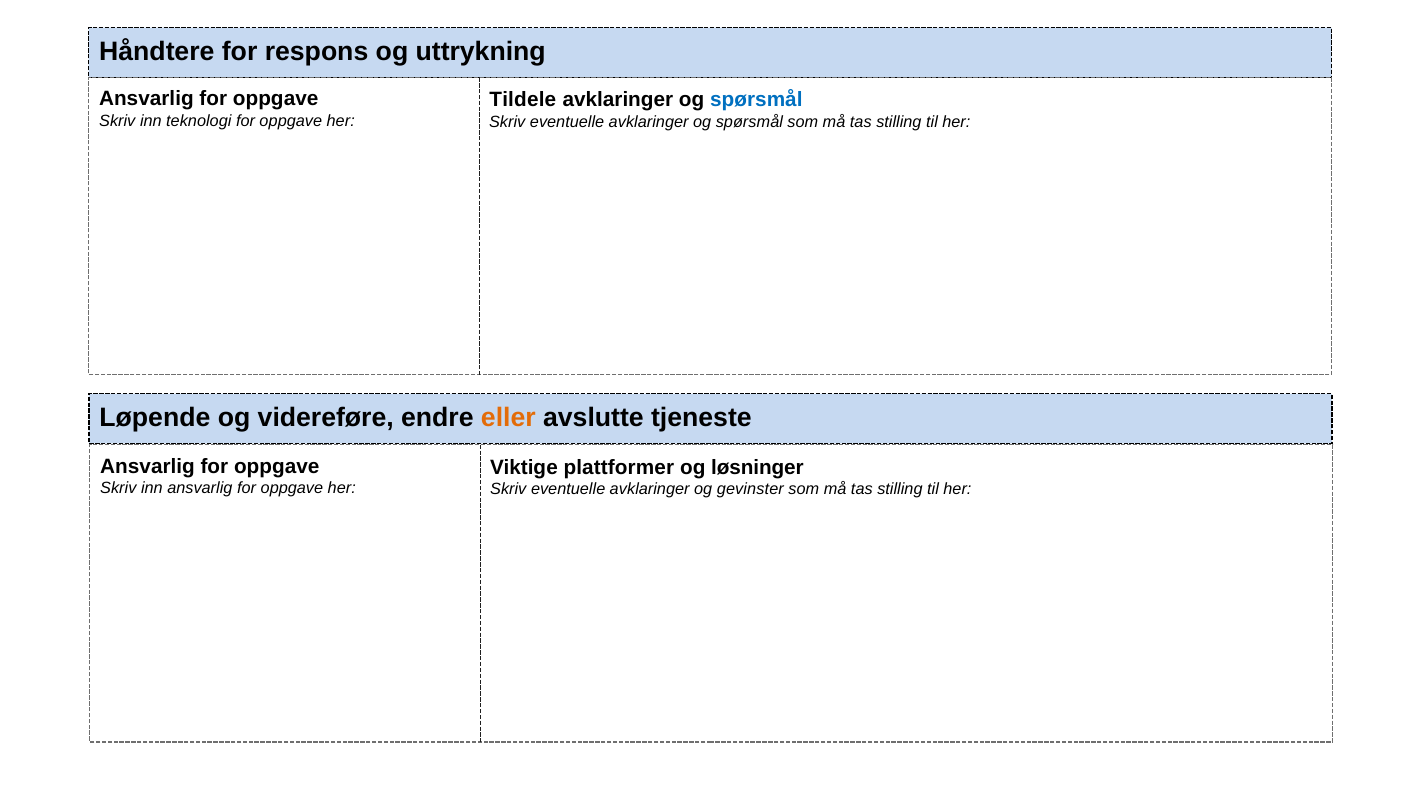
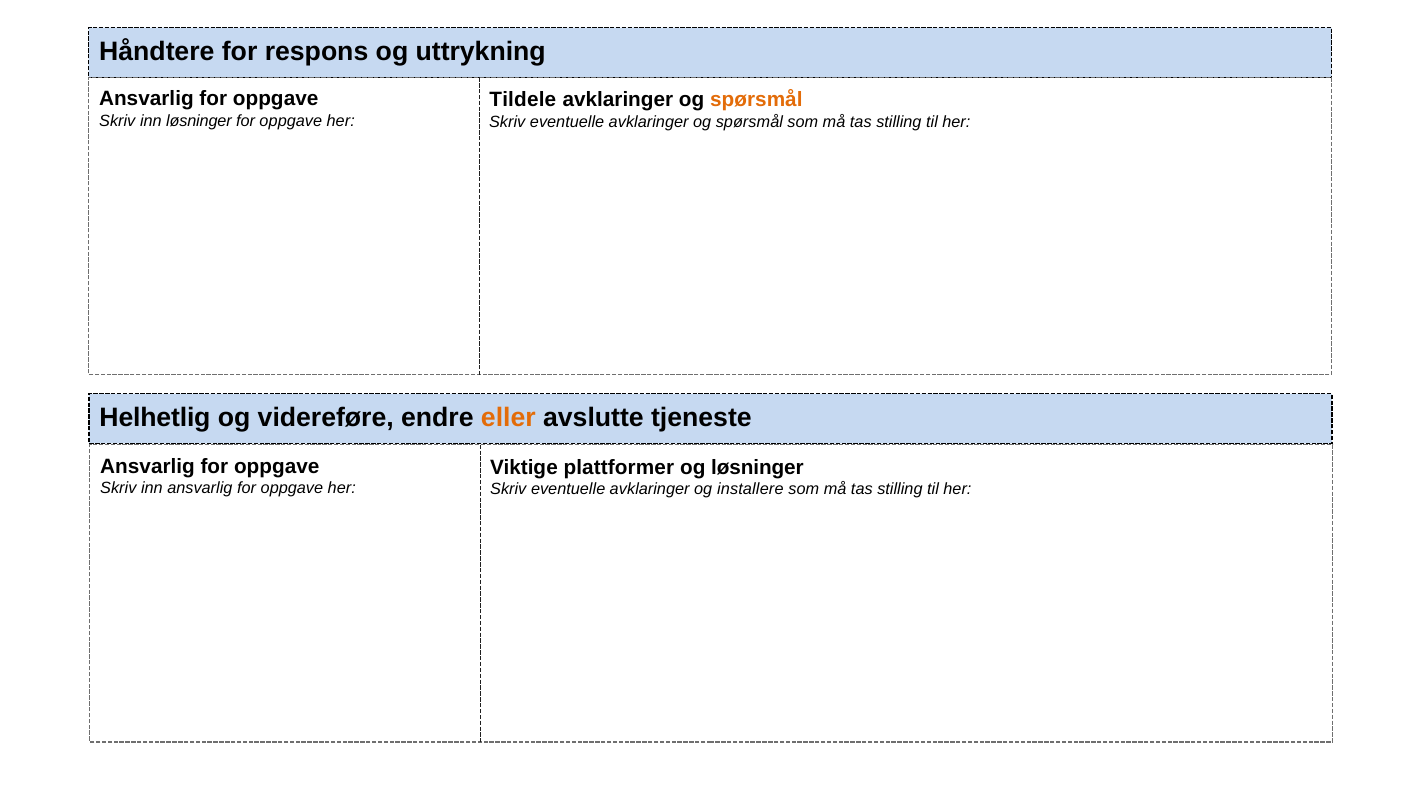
spørsmål colour: blue -> orange (756, 100)
inn teknologi: teknologi -> løsninger (199, 121)
Løpende: Løpende -> Helhetlig (155, 418)
gevinster: gevinster -> installere (750, 490)
